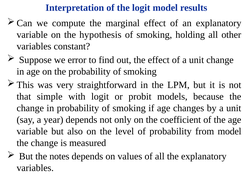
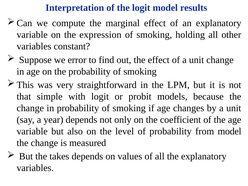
hypothesis: hypothesis -> expression (100, 35)
notes: notes -> takes (59, 156)
